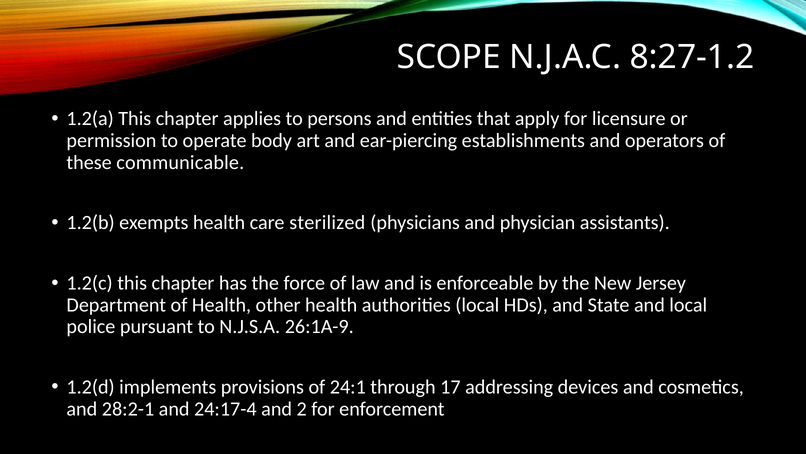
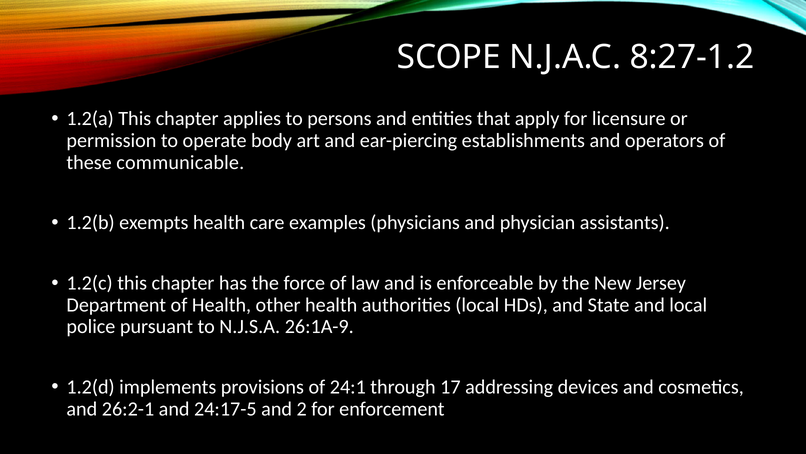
sterilized: sterilized -> examples (327, 222)
28:2-1: 28:2-1 -> 26:2-1 (128, 408)
24:17-4: 24:17-4 -> 24:17-5 (225, 408)
